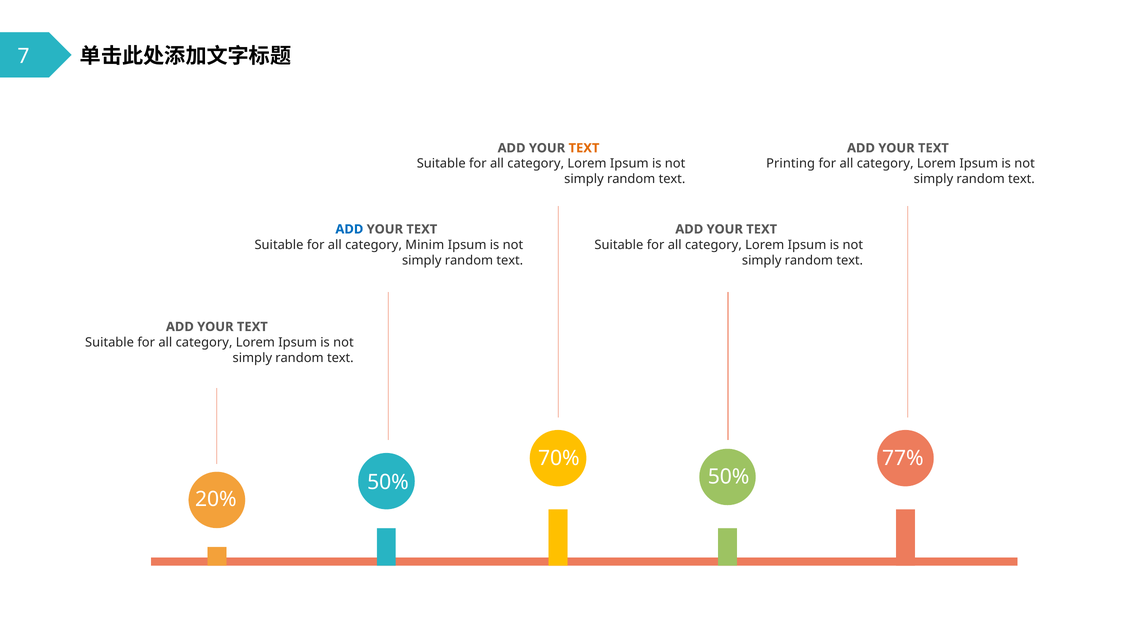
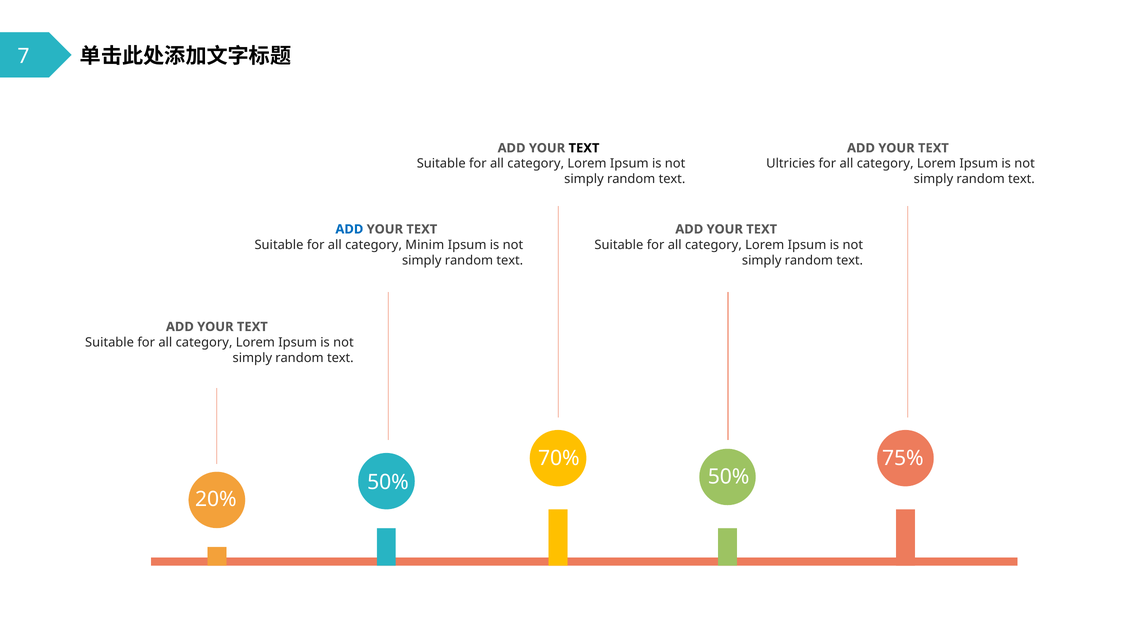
TEXT colour: orange -> black (584, 148)
Printing: Printing -> Ultricies (791, 164)
77%: 77% -> 75% (903, 458)
